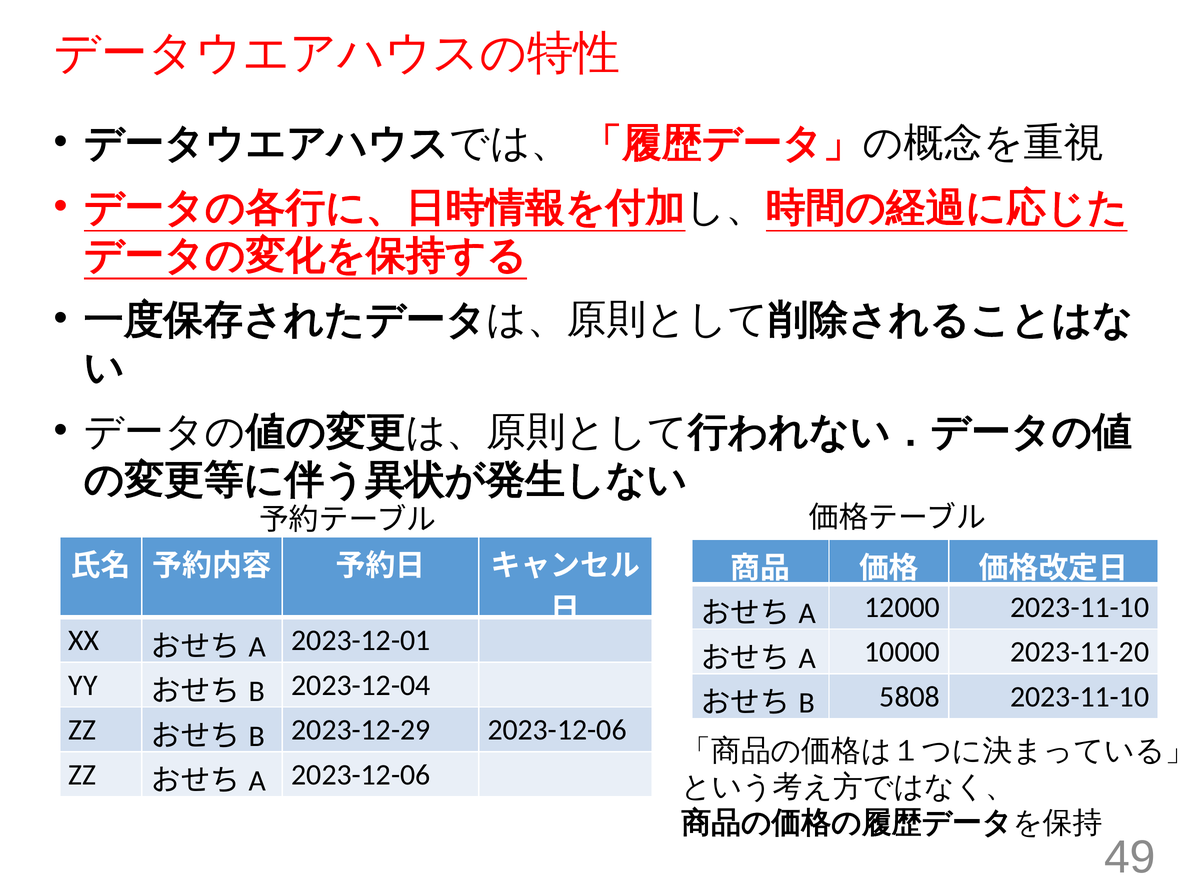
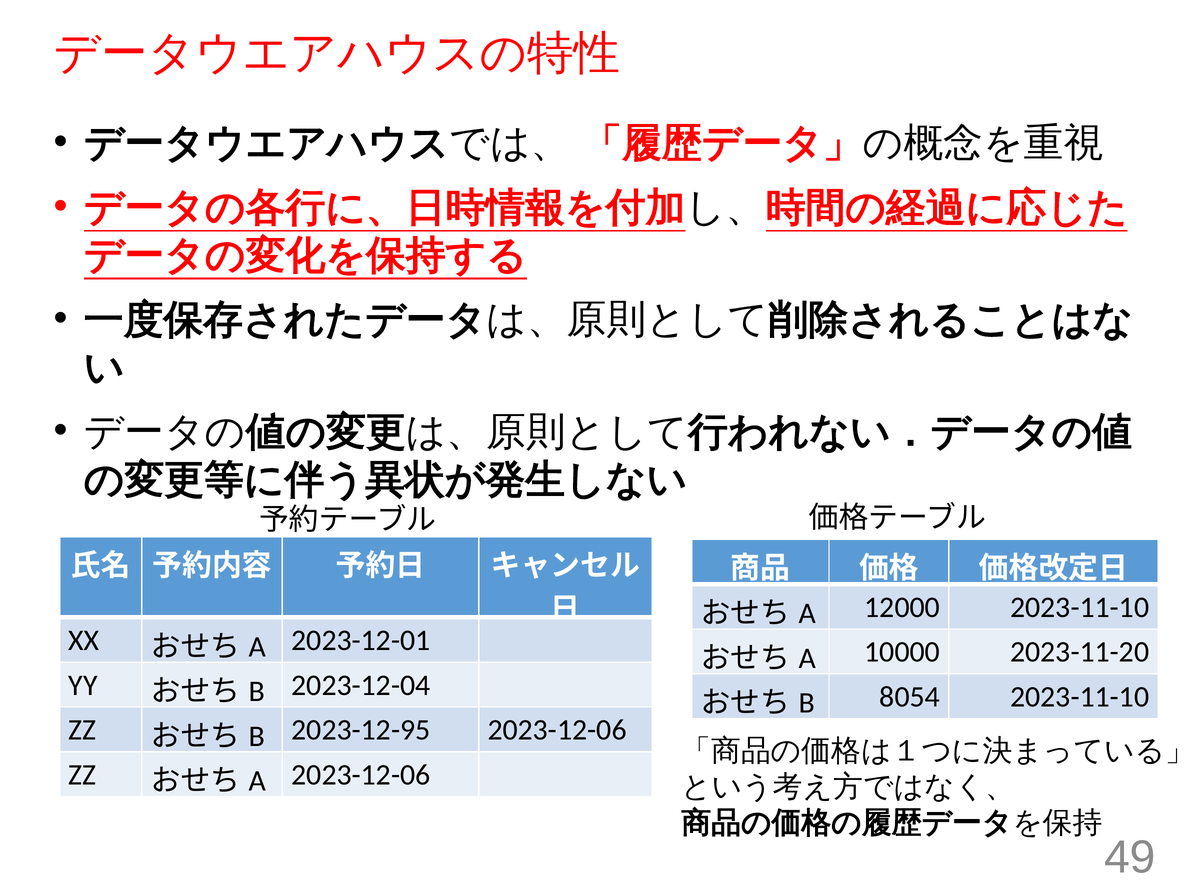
5808: 5808 -> 8054 (910, 696)
2023-12-29: 2023-12-29 -> 2023-12-95 (361, 730)
